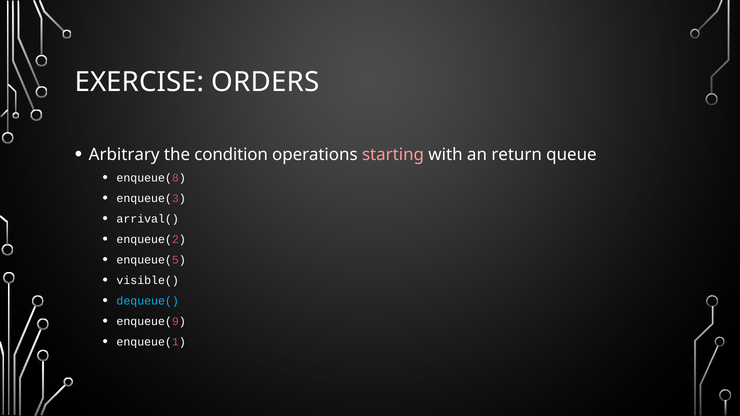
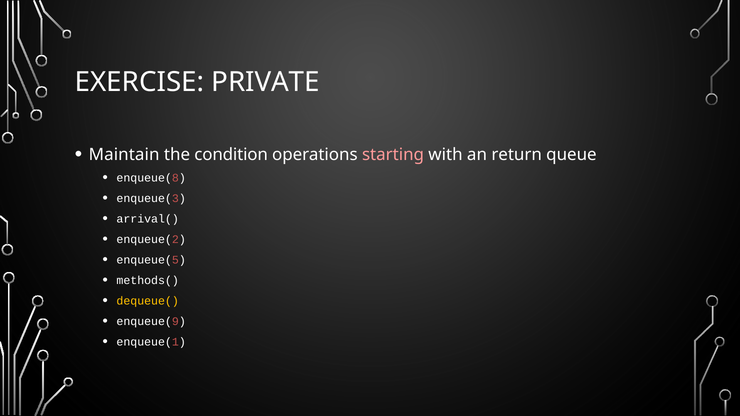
ORDERS: ORDERS -> PRIVATE (265, 82)
Arbitrary: Arbitrary -> Maintain (124, 155)
visible(: visible( -> methods( (148, 281)
dequeue( colour: light blue -> yellow (148, 301)
